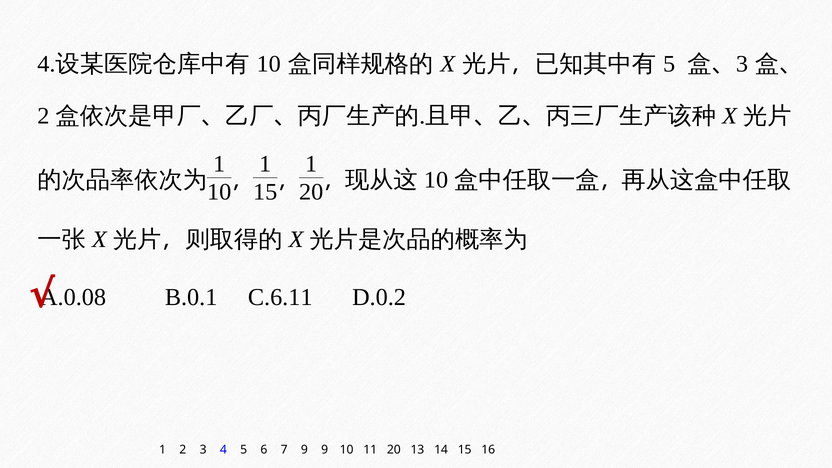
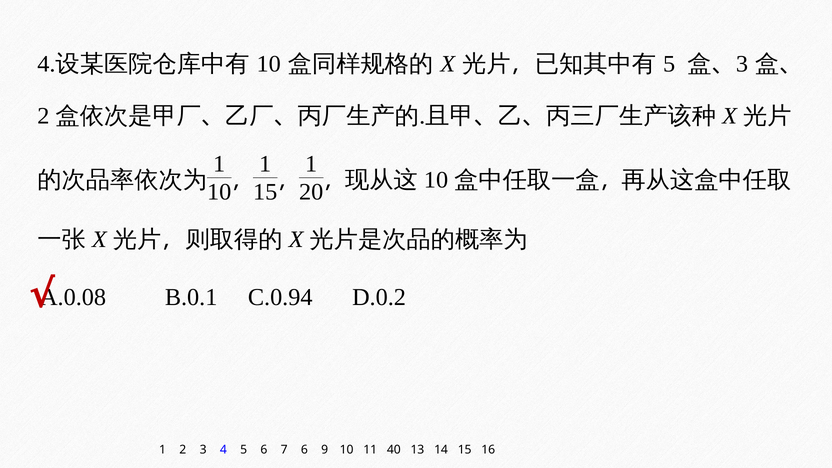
C.6.11: C.6.11 -> C.0.94 (280, 297)
7 9: 9 -> 6 (304, 450)
11 20: 20 -> 40 (394, 450)
